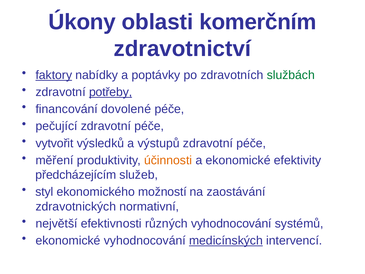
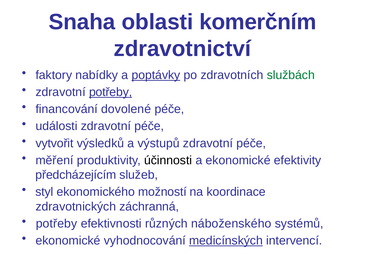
Úkony: Úkony -> Snaha (82, 22)
faktory underline: present -> none (54, 75)
poptávky underline: none -> present (156, 75)
pečující: pečující -> události (57, 126)
účinnosti colour: orange -> black (168, 160)
zaostávání: zaostávání -> koordinace (236, 192)
normativní: normativní -> záchranná (149, 206)
největší: největší -> potřeby (56, 223)
různých vyhodnocování: vyhodnocování -> náboženského (231, 223)
